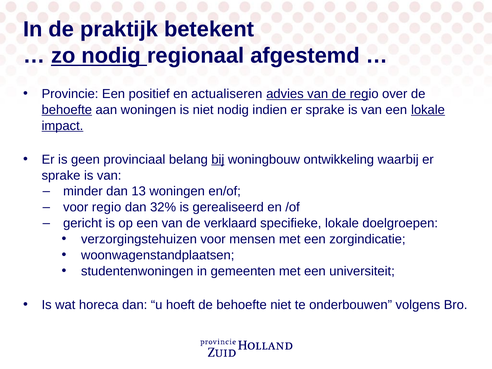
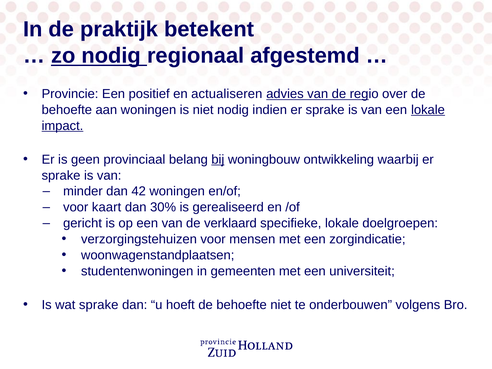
behoefte underline: present -> none (67, 110)
13: 13 -> 42 (139, 191)
voor regio: regio -> kaart (107, 207)
32%: 32% -> 30% (163, 207)
wat horeca: horeca -> sprake (99, 305)
